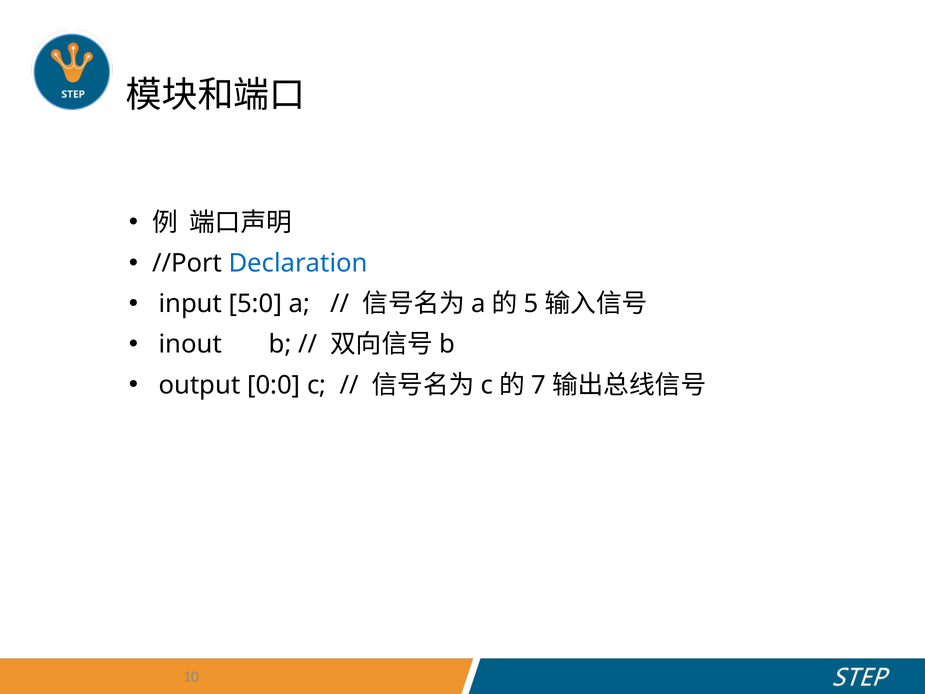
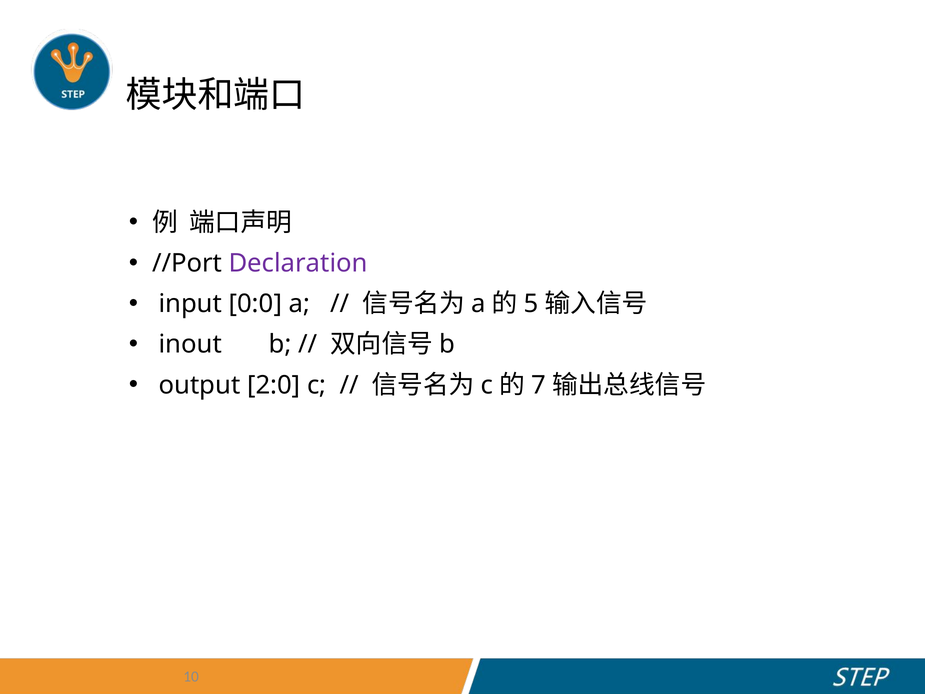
Declaration colour: blue -> purple (298, 263)
5:0: 5:0 -> 0:0 (255, 304)
0:0: 0:0 -> 2:0 (274, 385)
